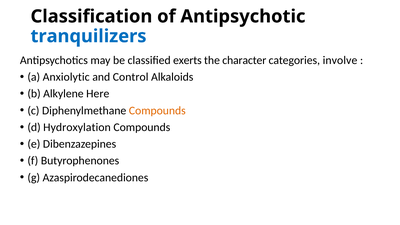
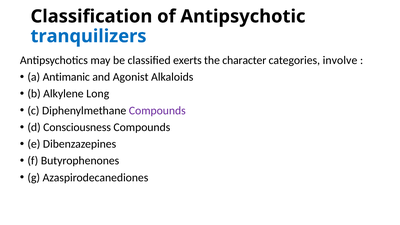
Anxiolytic: Anxiolytic -> Antimanic (66, 77)
Control: Control -> Agonist (131, 77)
Here: Here -> Long (98, 94)
Compounds colour: orange -> purple (157, 111)
Hydroxylation: Hydroxylation -> Consciousness (77, 127)
